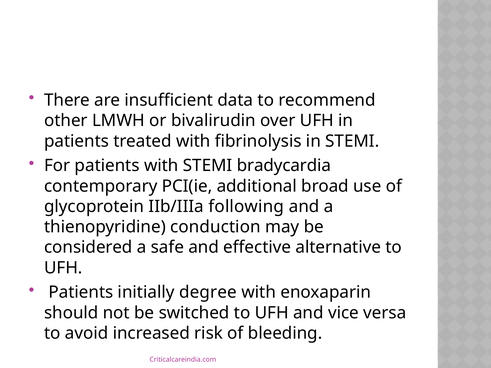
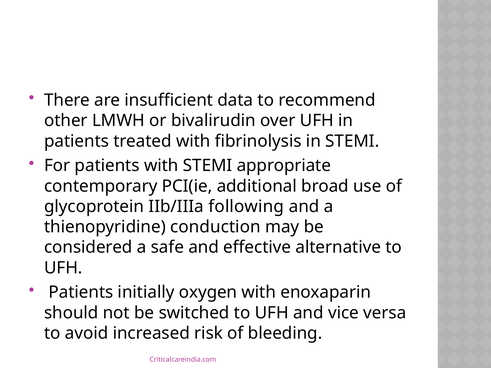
bradycardia: bradycardia -> appropriate (284, 166)
degree: degree -> oxygen (208, 293)
